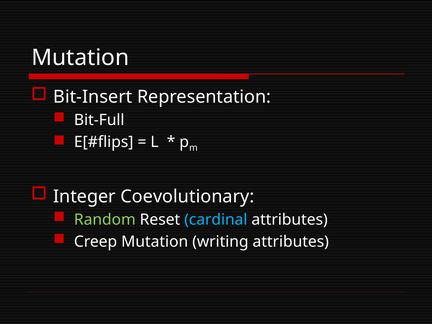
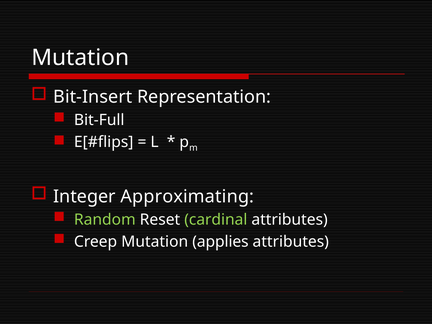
Coevolutionary: Coevolutionary -> Approximating (187, 197)
cardinal colour: light blue -> light green (216, 220)
writing: writing -> applies (220, 242)
